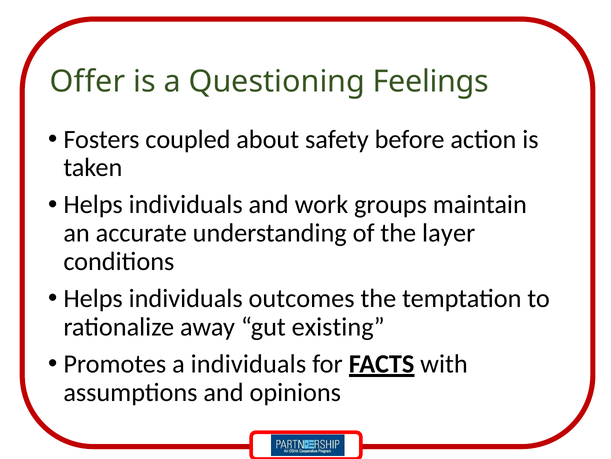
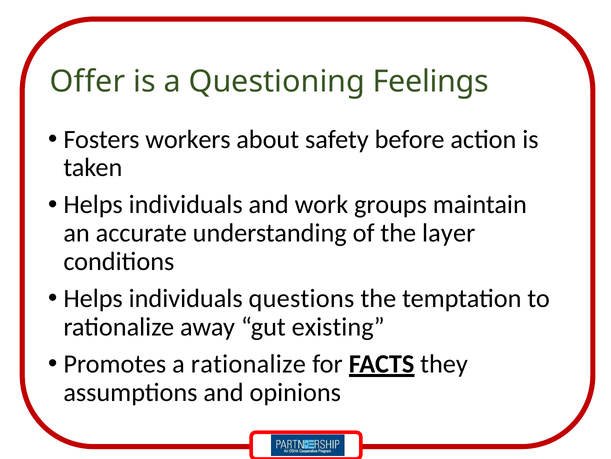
coupled: coupled -> workers (188, 139)
outcomes: outcomes -> questions (301, 298)
a individuals: individuals -> rationalize (248, 364)
with: with -> they (444, 364)
